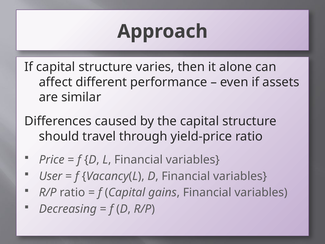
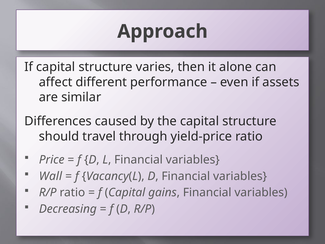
User: User -> Wall (51, 176)
